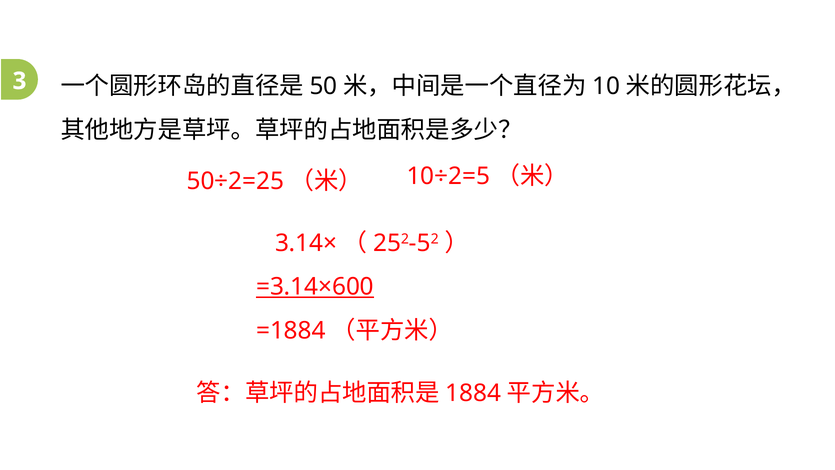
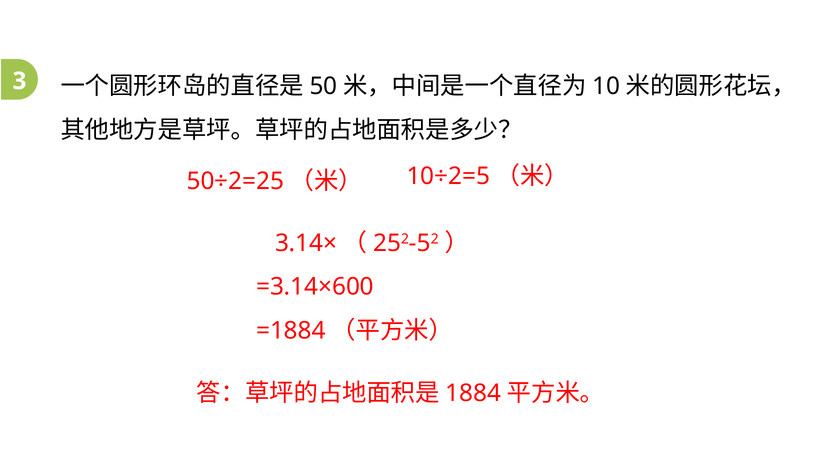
=3.14×600 underline: present -> none (315, 287)
